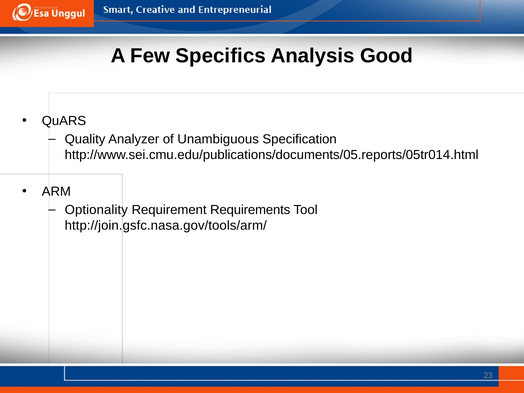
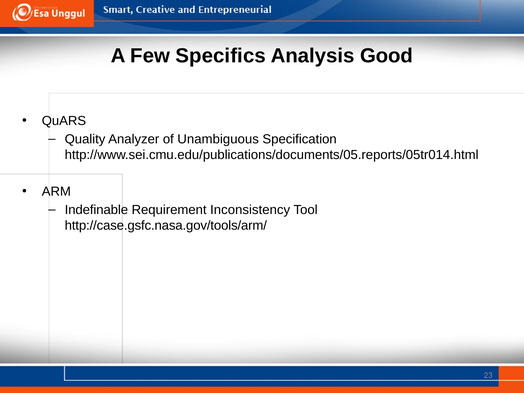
Optionality: Optionality -> Indefinable (96, 210)
Requirements: Requirements -> Inconsistency (250, 210)
http://join.gsfc.nasa.gov/tools/arm/: http://join.gsfc.nasa.gov/tools/arm/ -> http://case.gsfc.nasa.gov/tools/arm/ (166, 226)
